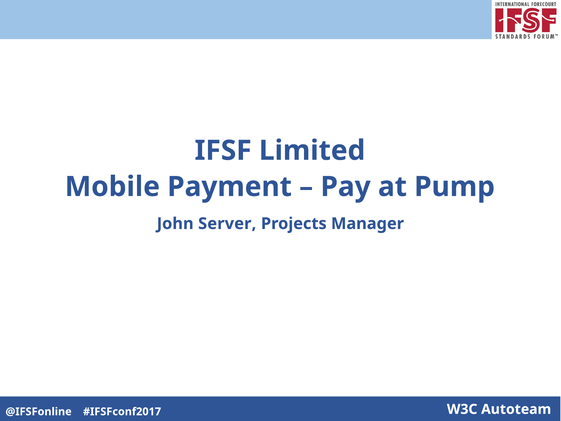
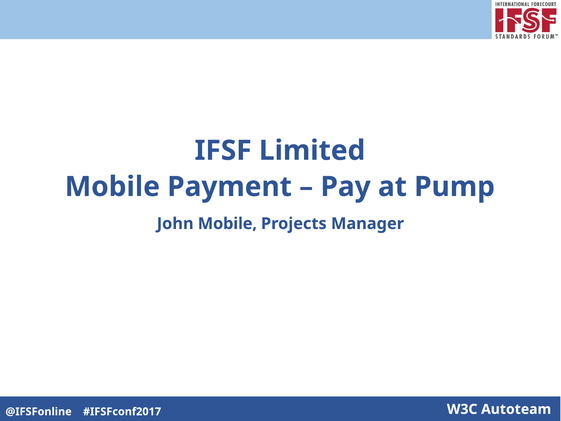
John Server: Server -> Mobile (227, 224)
